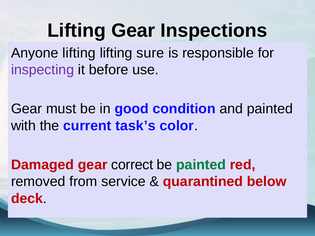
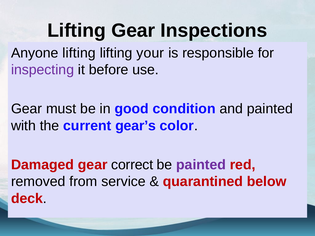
sure: sure -> your (150, 53)
task’s: task’s -> gear’s (136, 126)
painted colour: green -> purple (201, 165)
